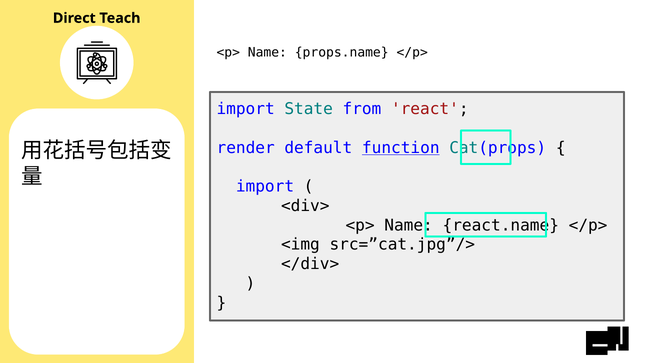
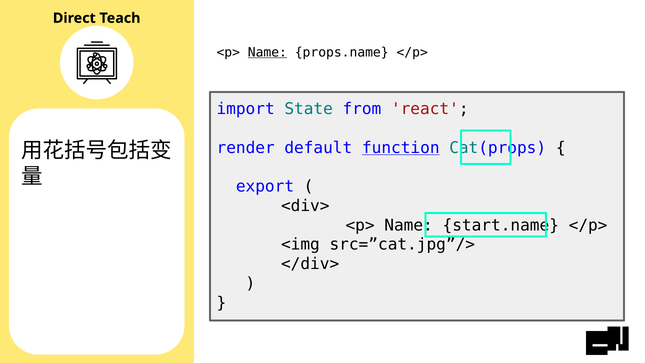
Name underline: none -> present (267, 52)
import: import -> export (265, 186)
react.name: react.name -> start.name (501, 225)
